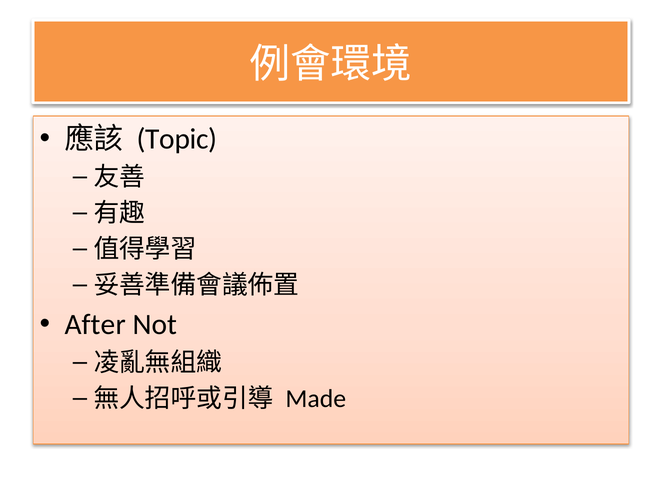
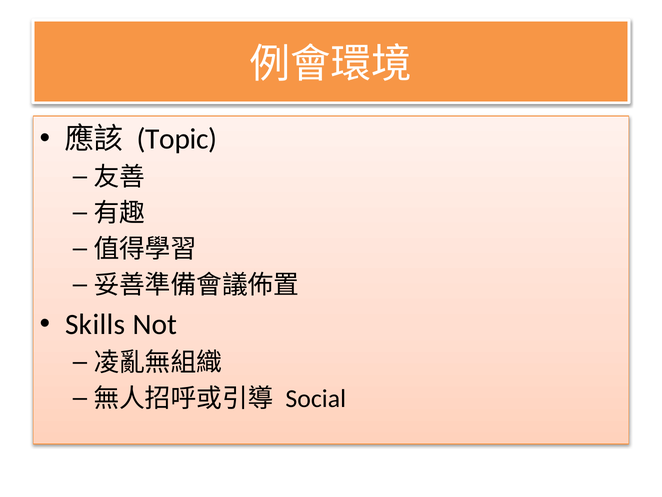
After: After -> Skills (95, 324)
Made: Made -> Social (316, 398)
